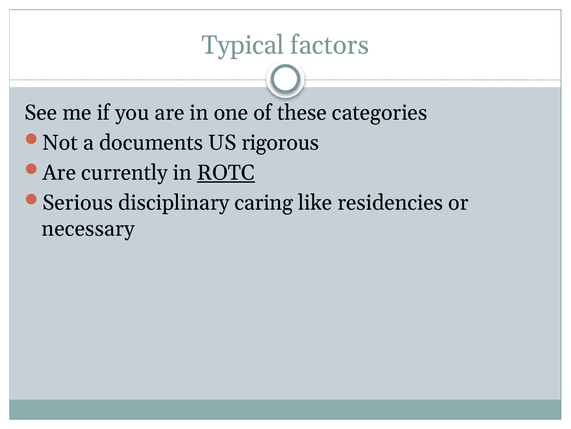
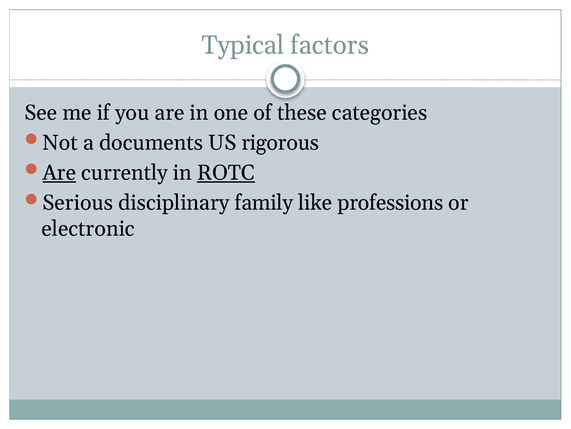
Are underline: none -> present (59, 173)
caring: caring -> family (264, 203)
residencies: residencies -> professions (390, 203)
necessary: necessary -> electronic (88, 228)
